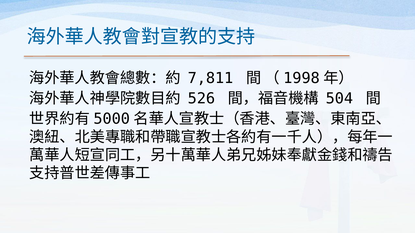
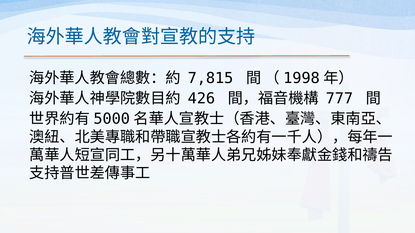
7,811: 7,811 -> 7,815 (211, 78)
526: 526 -> 426 (201, 99)
504: 504 -> 777 (339, 99)
